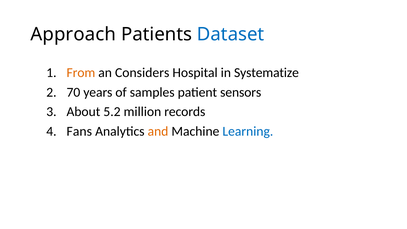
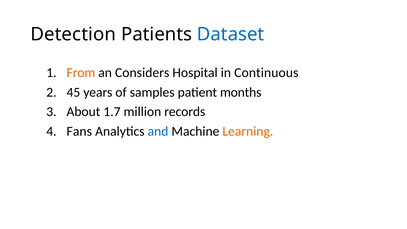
Approach: Approach -> Detection (73, 34)
Systematize: Systematize -> Continuous (266, 73)
70: 70 -> 45 (73, 92)
sensors: sensors -> months (241, 92)
5.2: 5.2 -> 1.7 (112, 112)
and colour: orange -> blue (158, 131)
Learning colour: blue -> orange (248, 131)
